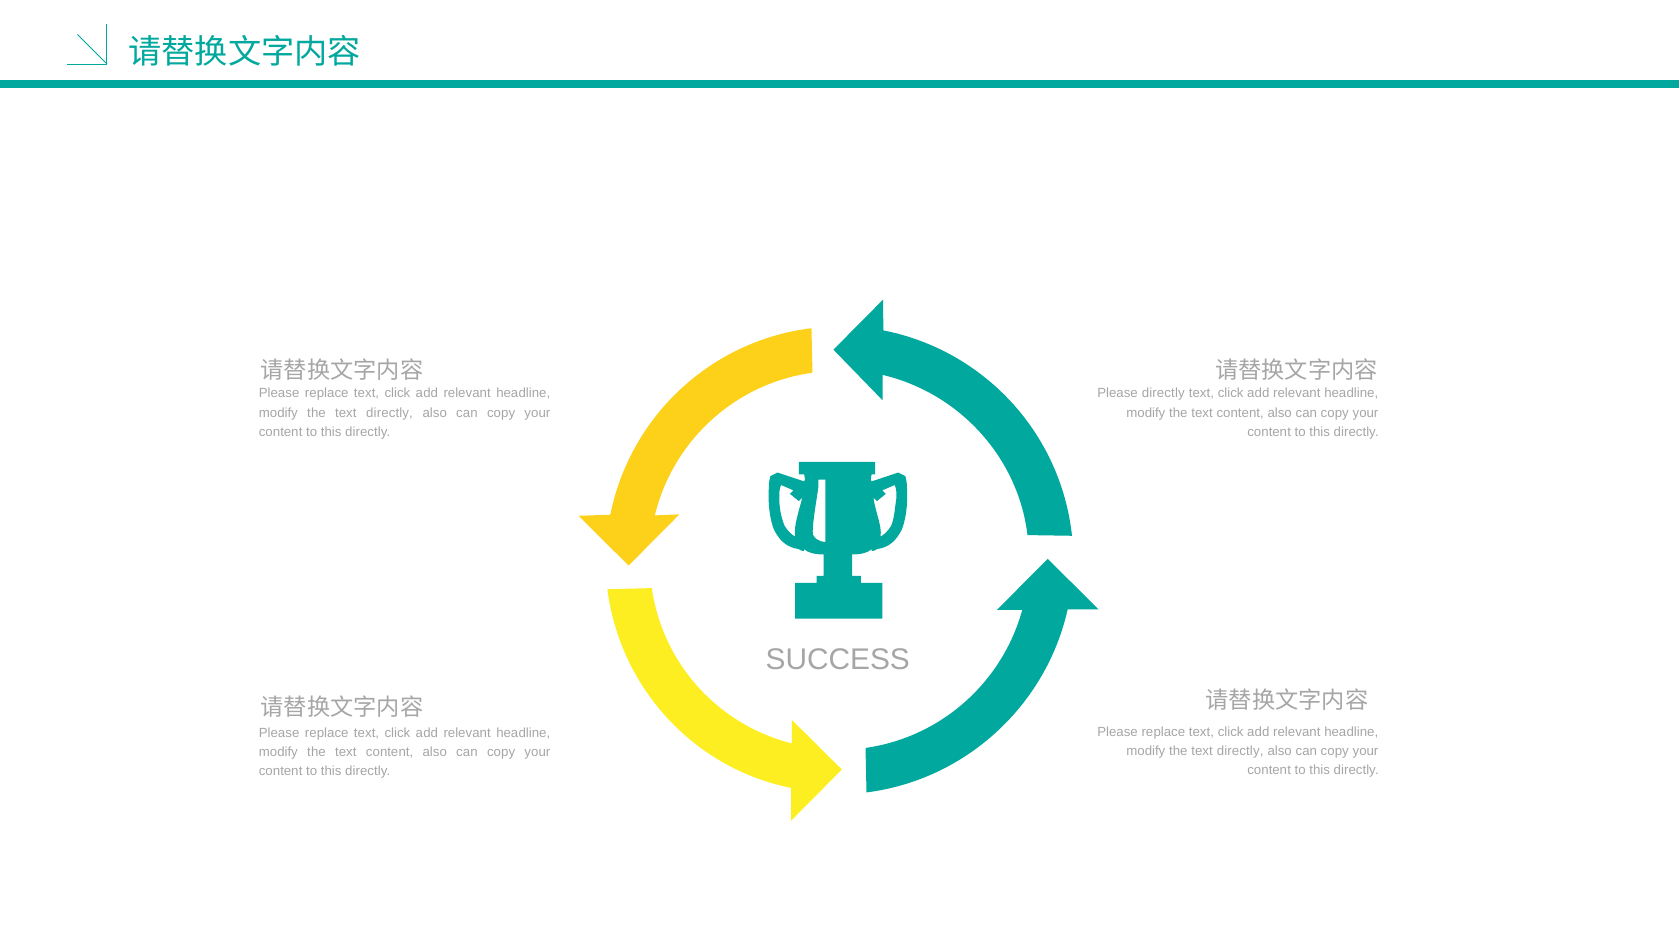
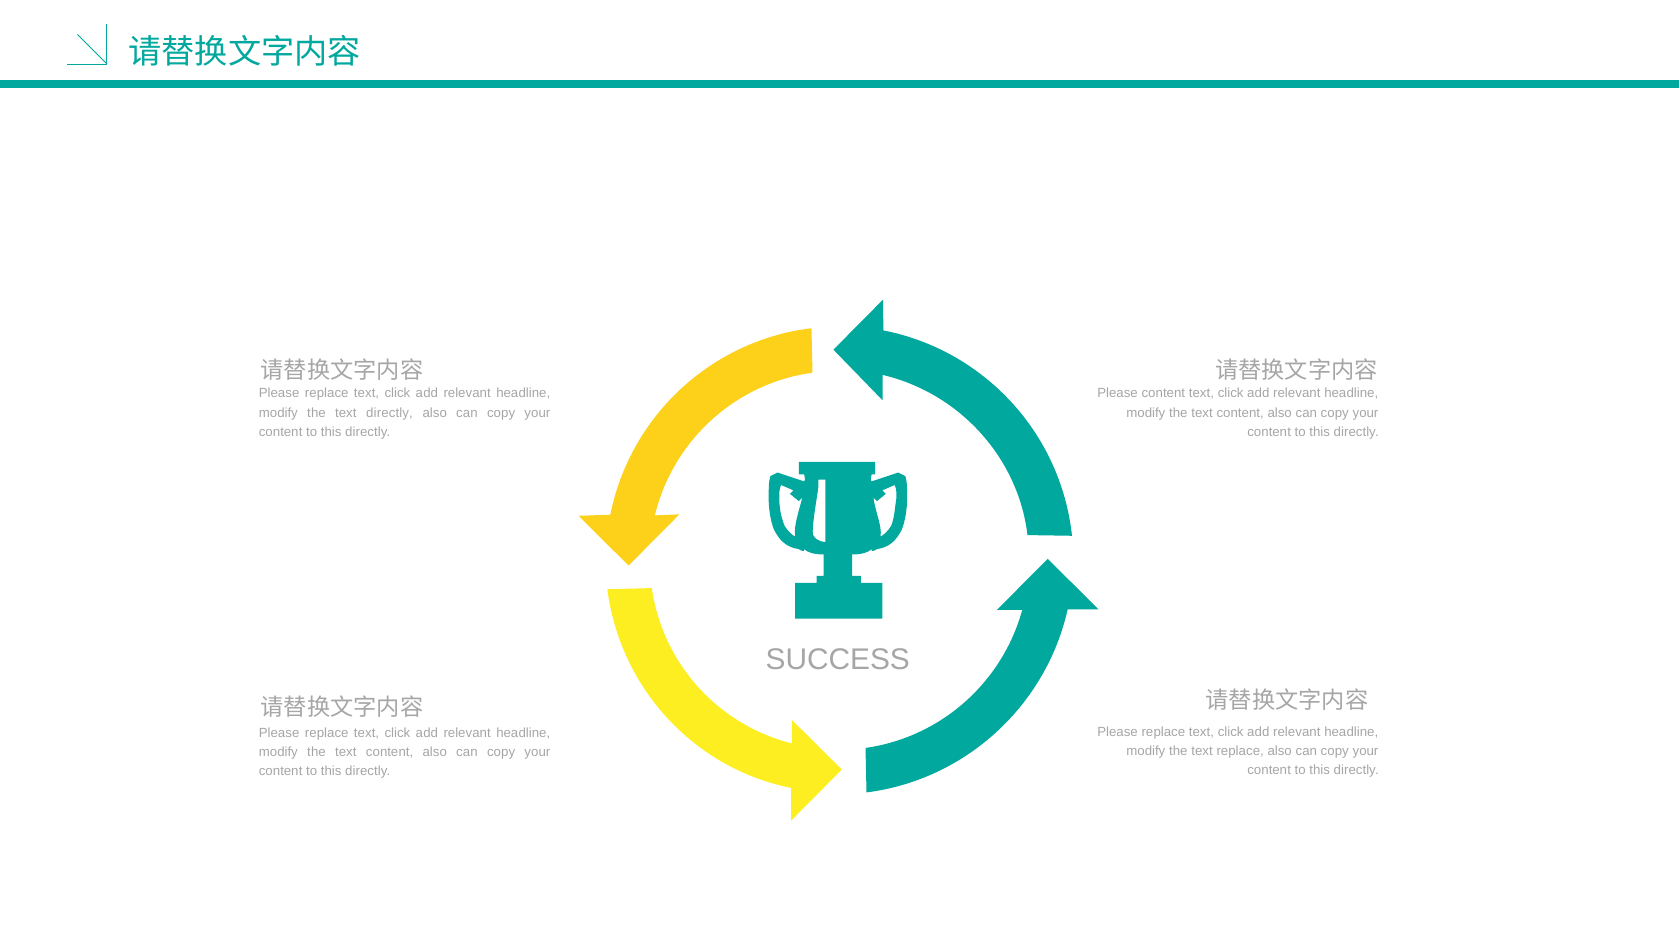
Please directly: directly -> content (1163, 393)
directly: directly -> replace (1240, 751)
